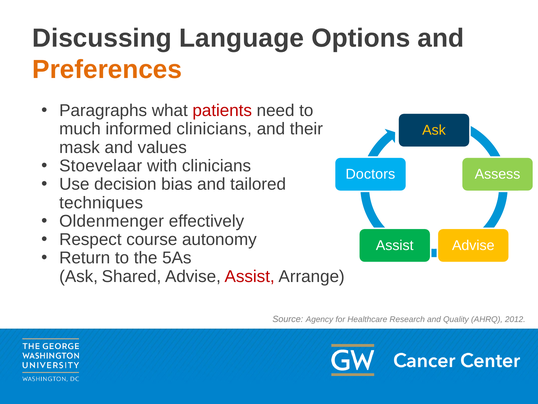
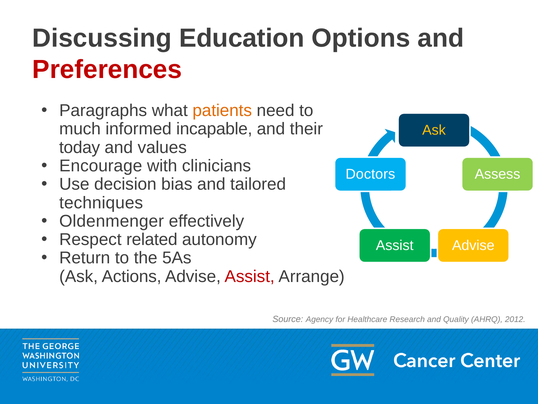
Language: Language -> Education (242, 38)
Preferences colour: orange -> red (107, 70)
patients colour: red -> orange (222, 110)
informed clinicians: clinicians -> incapable (214, 129)
mask: mask -> today (80, 147)
Stoevelaar: Stoevelaar -> Encourage (101, 166)
course: course -> related (152, 239)
Shared: Shared -> Actions (132, 276)
